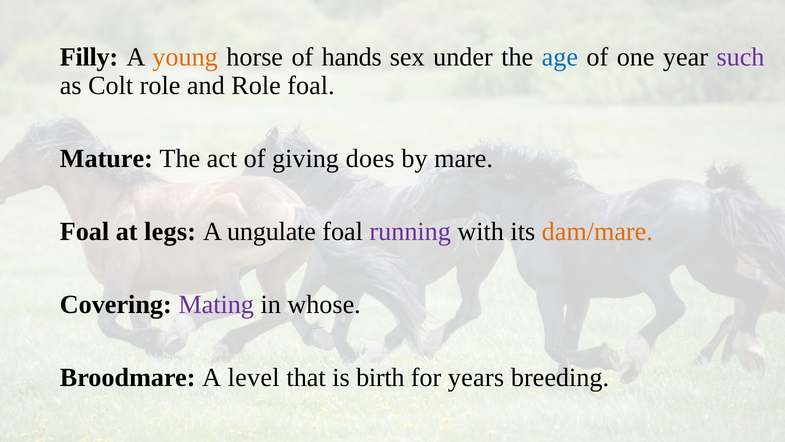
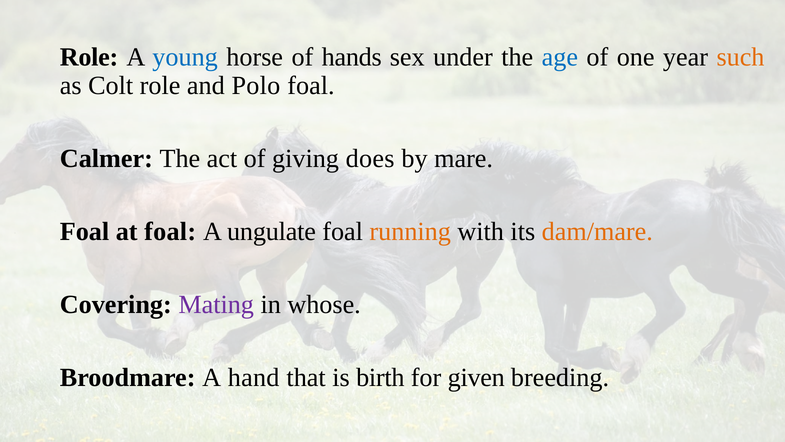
Filly: Filly -> Role (89, 57)
young colour: orange -> blue (185, 57)
such colour: purple -> orange (740, 57)
and Role: Role -> Polo (256, 85)
Mature: Mature -> Calmer (106, 158)
at legs: legs -> foal (170, 231)
running colour: purple -> orange (410, 231)
level: level -> hand (254, 377)
years: years -> given (476, 377)
